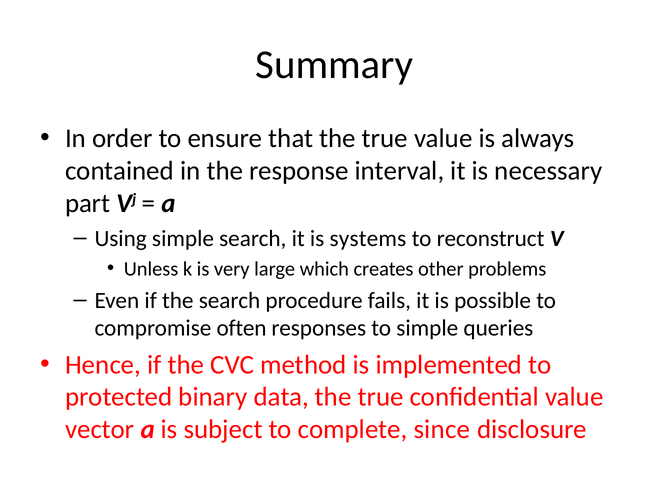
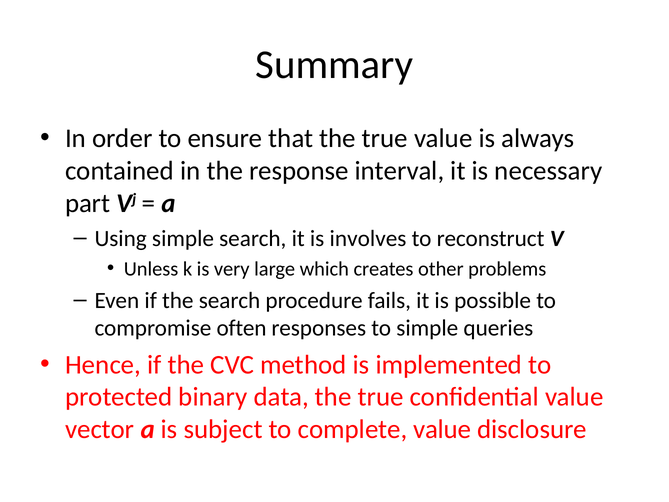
systems: systems -> involves (368, 238)
complete since: since -> value (442, 429)
